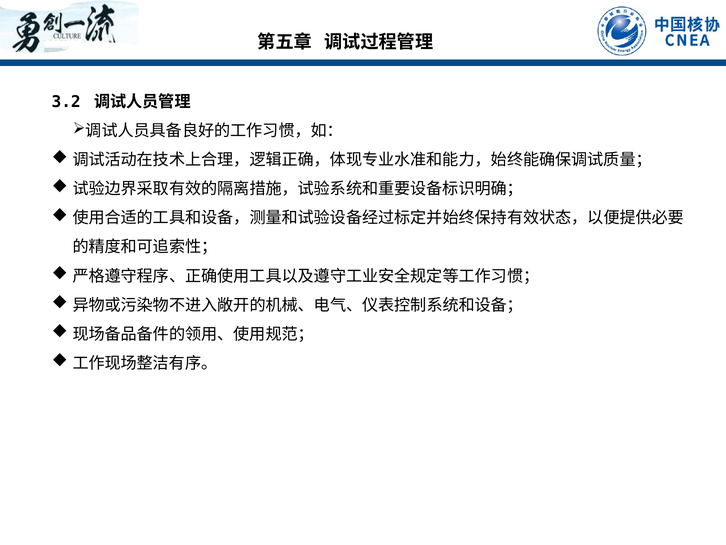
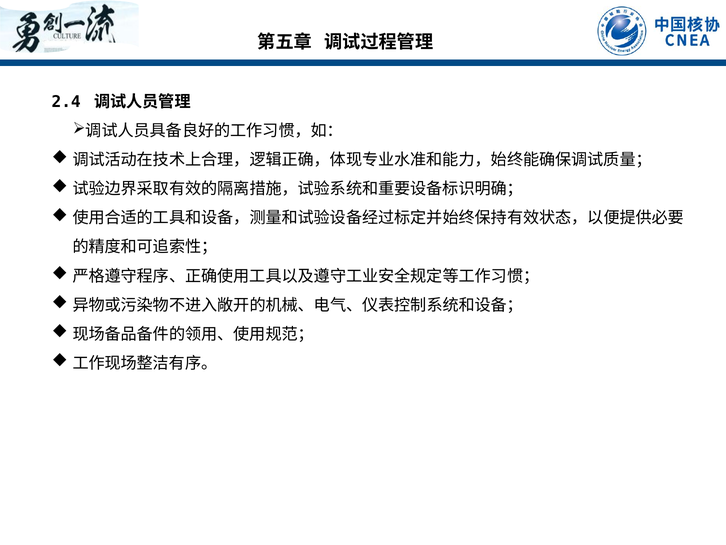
3.2: 3.2 -> 2.4 (66, 102)
